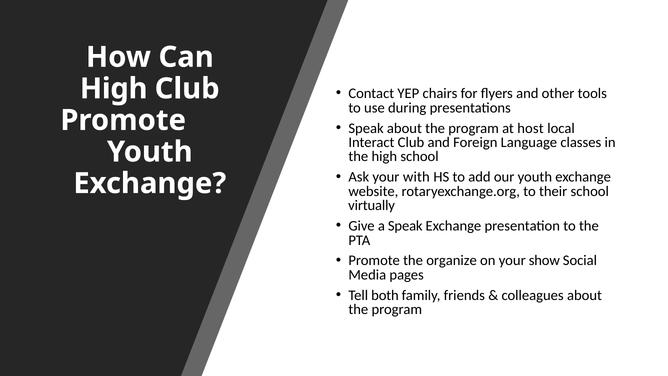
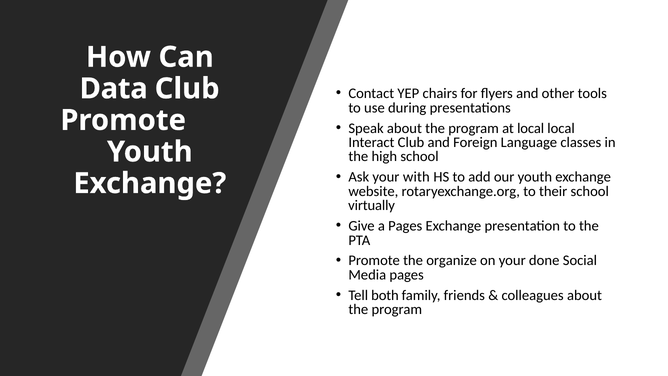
High: High -> Data (114, 89)
at host: host -> local (531, 128)
a Speak: Speak -> Pages (405, 226)
show: show -> done (544, 260)
